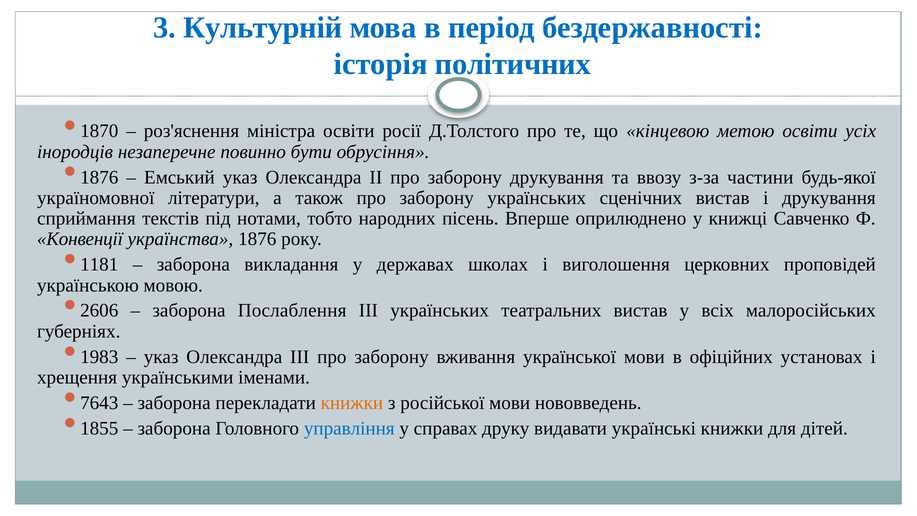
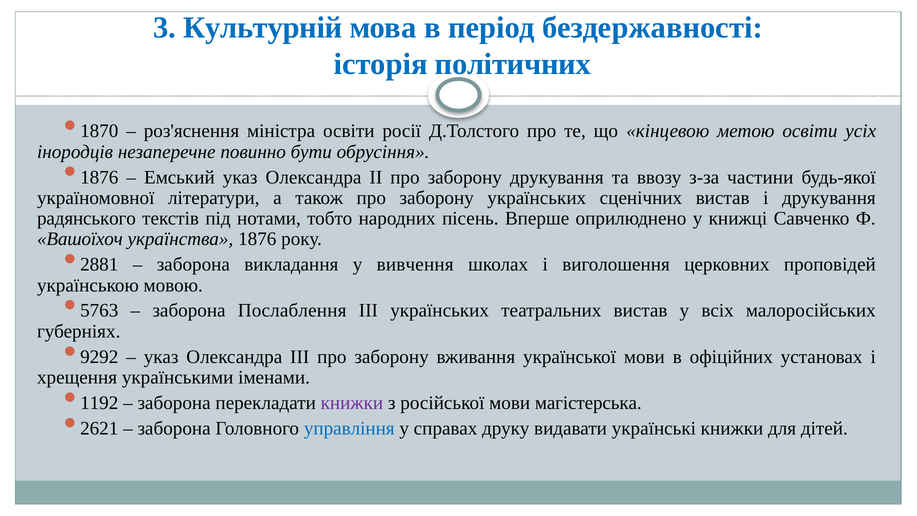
сприймання: сприймання -> радянського (86, 218)
Конвенції: Конвенції -> Вашоїхоч (80, 239)
1181: 1181 -> 2881 (99, 264)
державах: державах -> вивчення (415, 264)
2606: 2606 -> 5763 (99, 311)
1983: 1983 -> 9292 (99, 357)
7643: 7643 -> 1192 (99, 403)
книжки colour: orange -> purple (352, 403)
нововведень: нововведень -> магістерська (588, 403)
1855: 1855 -> 2621 (99, 428)
